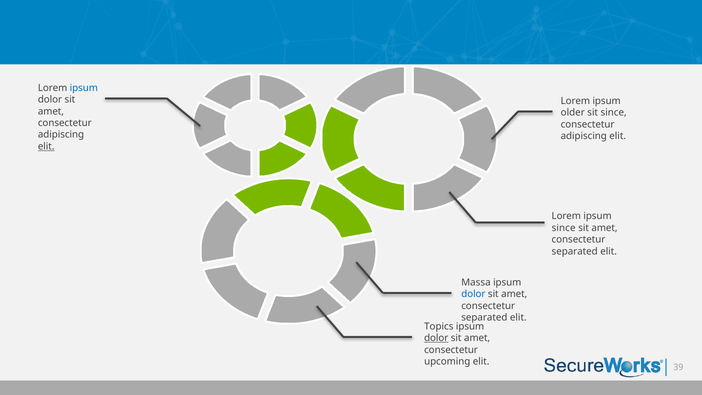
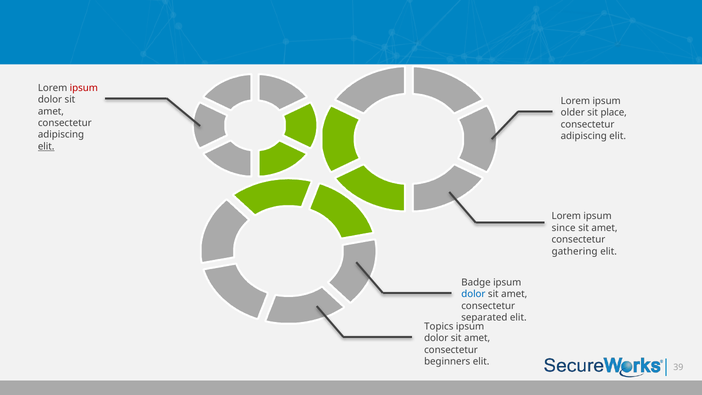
ipsum colour: blue -> red (84, 88)
sit since: since -> place (614, 113)
separated: separated -> gathering (575, 251)
Massa: Massa -> Badge (476, 282)
dolor underline: present -> none (436, 338)
upcoming: upcoming -> beginners (447, 361)
